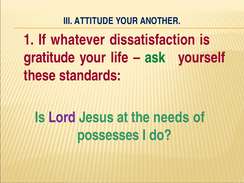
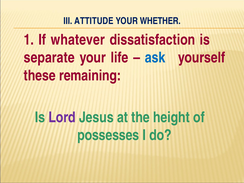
ANOTHER: ANOTHER -> WHETHER (160, 21)
gratitude: gratitude -> separate (49, 58)
ask colour: green -> blue (155, 58)
standards: standards -> remaining (90, 76)
needs: needs -> height (171, 117)
